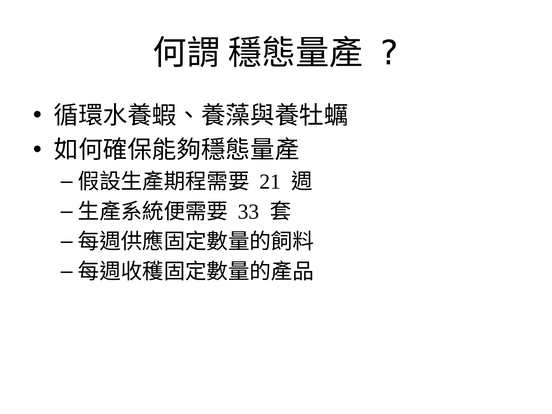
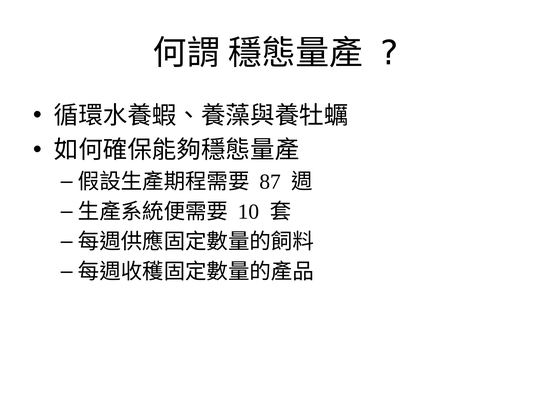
21: 21 -> 87 (270, 182)
33: 33 -> 10 (249, 212)
